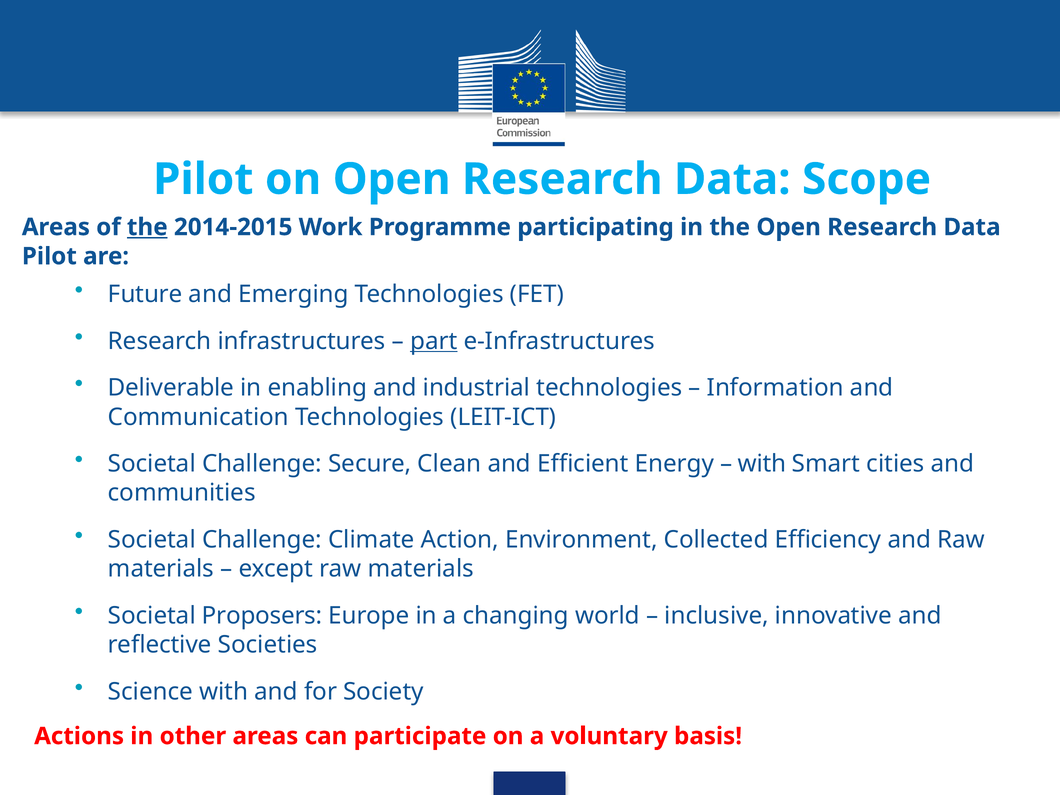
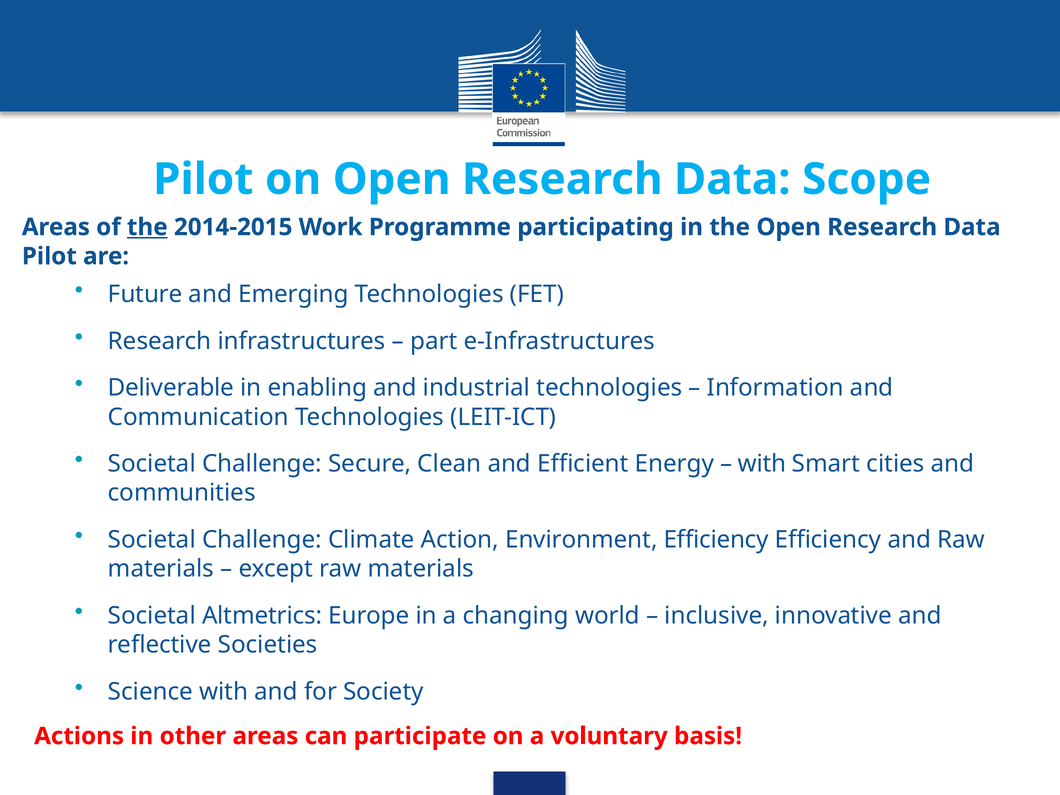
part underline: present -> none (434, 341)
Environment Collected: Collected -> Efficiency (716, 540)
Proposers: Proposers -> Altmetrics (262, 616)
